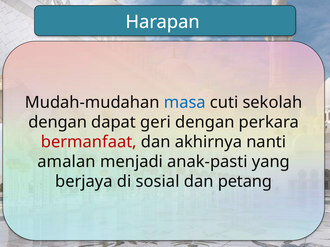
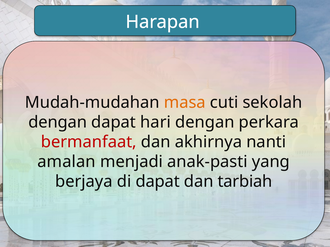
masa colour: blue -> orange (185, 103)
geri: geri -> hari (156, 122)
di sosial: sosial -> dapat (158, 182)
petang: petang -> tarbiah (245, 182)
